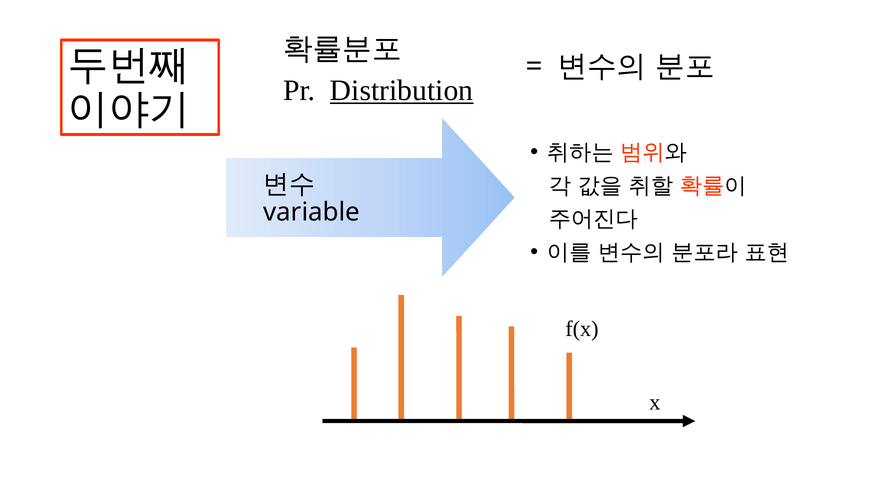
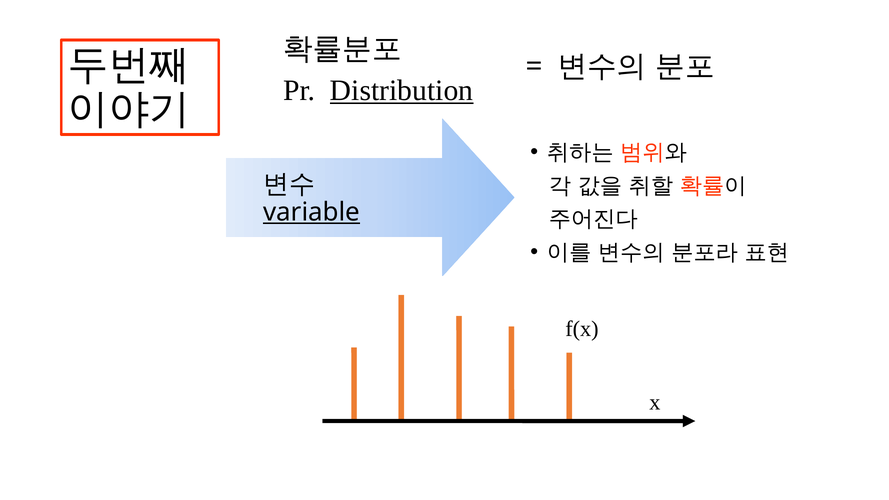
variable underline: none -> present (312, 212)
